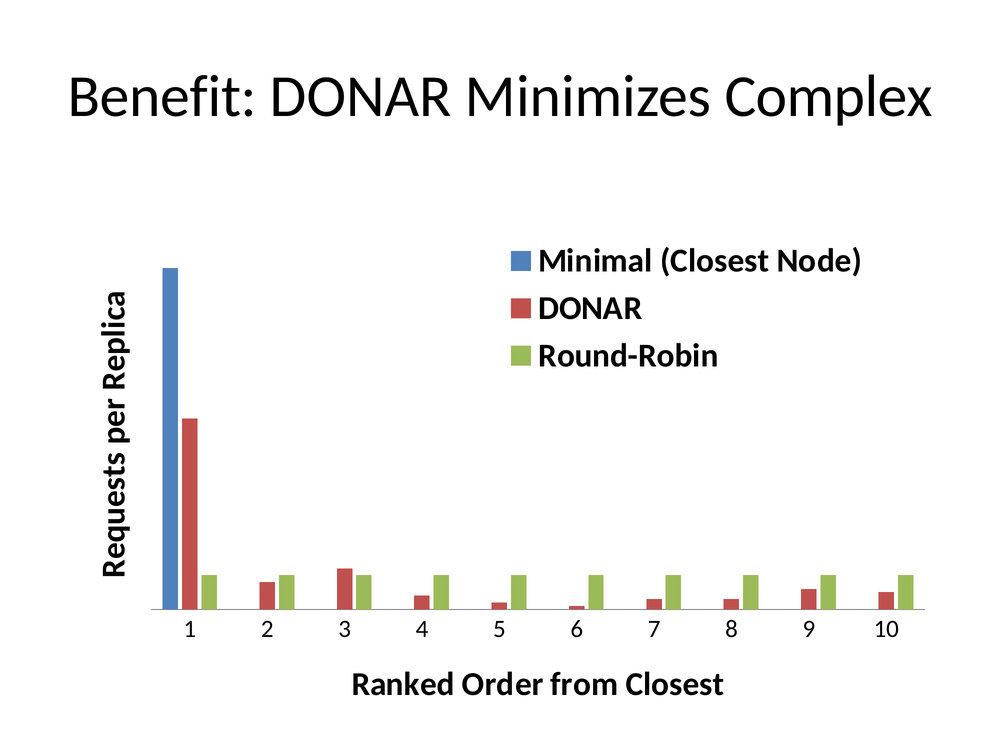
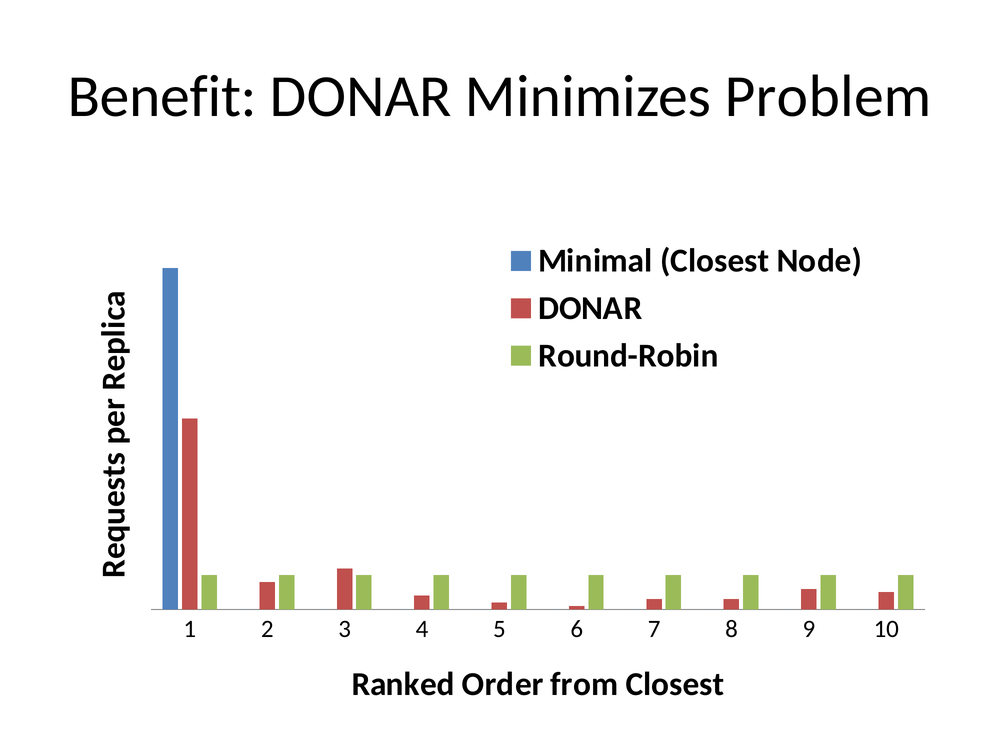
Complex: Complex -> Problem (828, 97)
